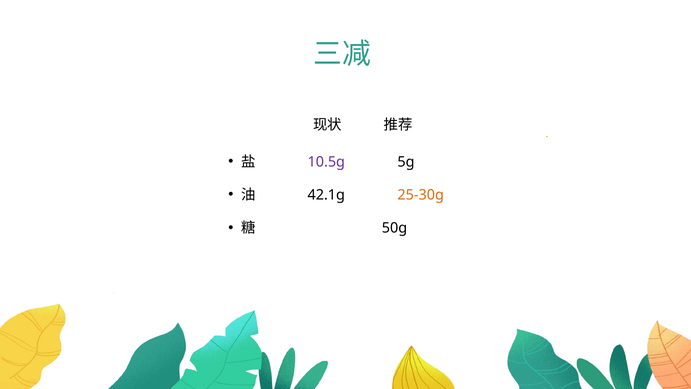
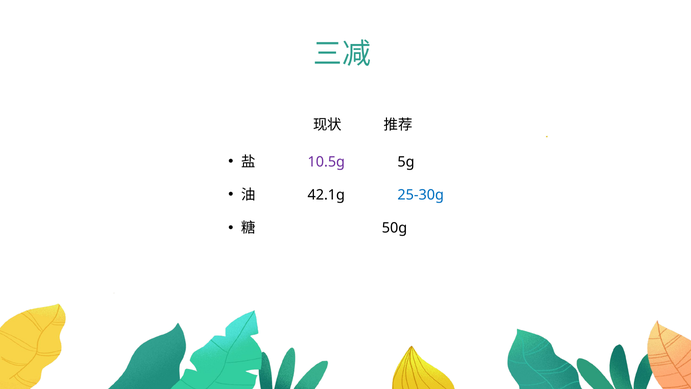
25-30g colour: orange -> blue (421, 195)
